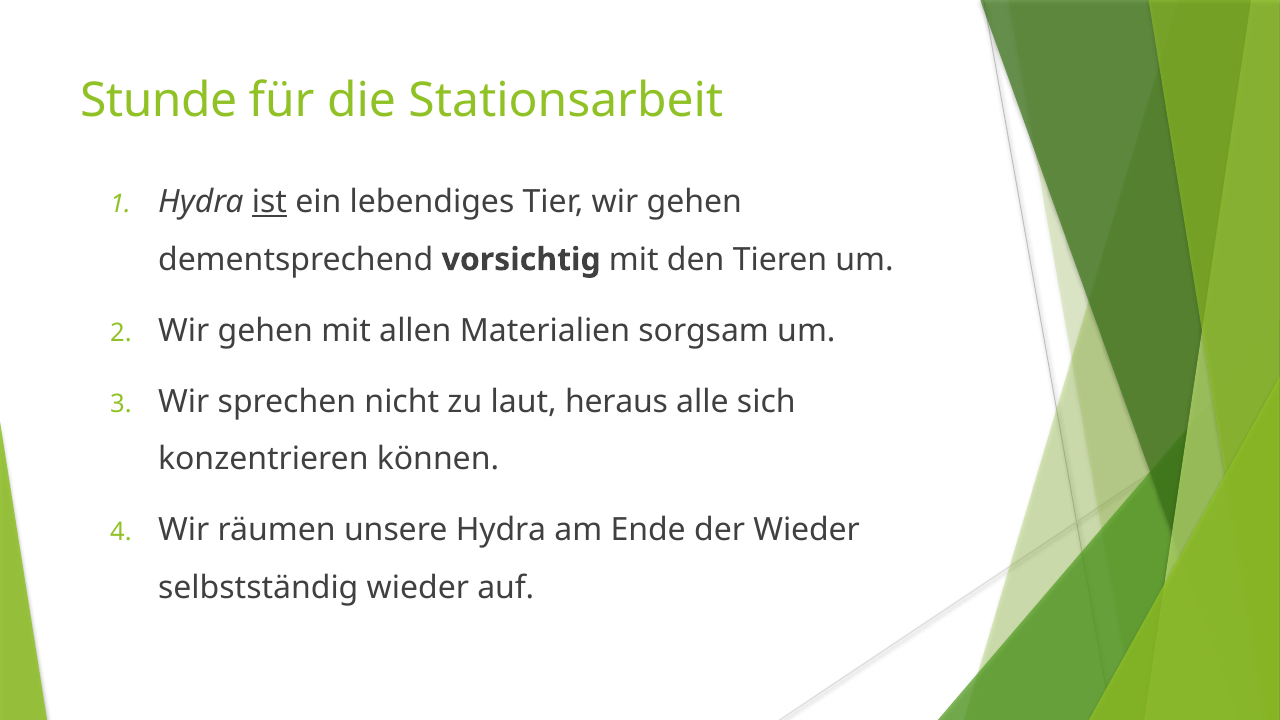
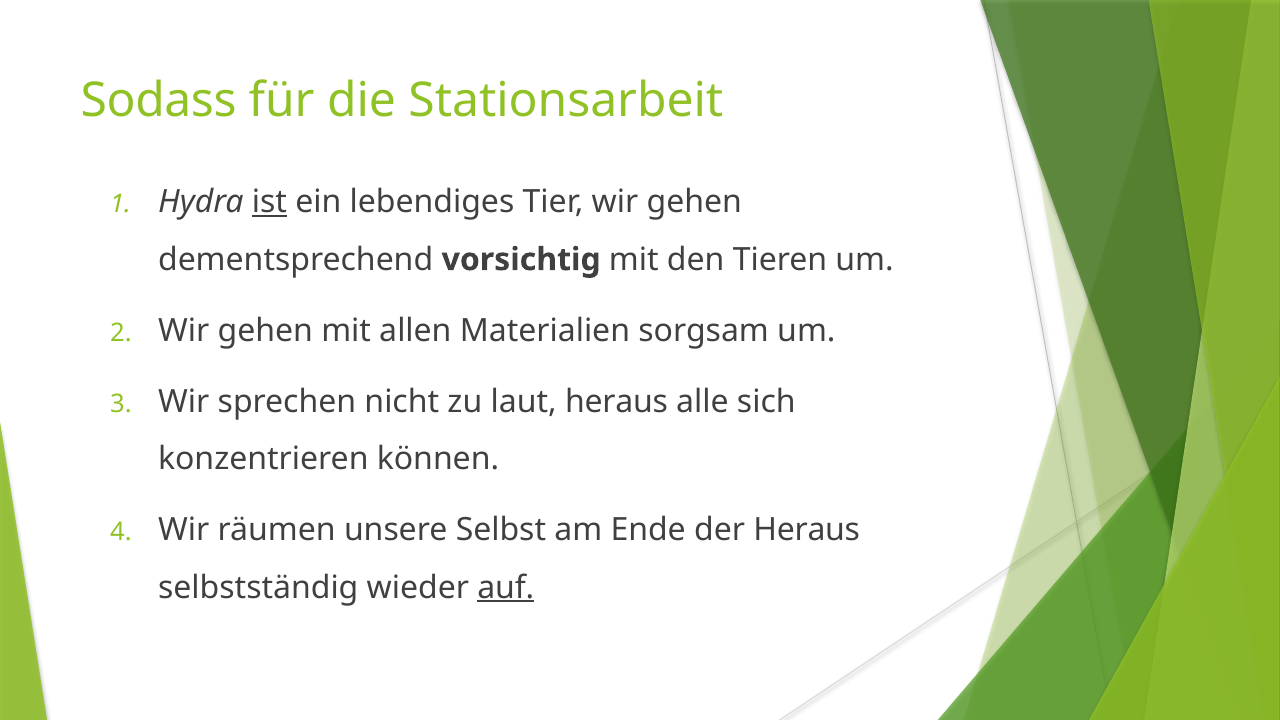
Stunde: Stunde -> Sodass (159, 101)
unsere Hydra: Hydra -> Selbst (501, 530)
der Wieder: Wieder -> Heraus (807, 530)
auf underline: none -> present (506, 588)
